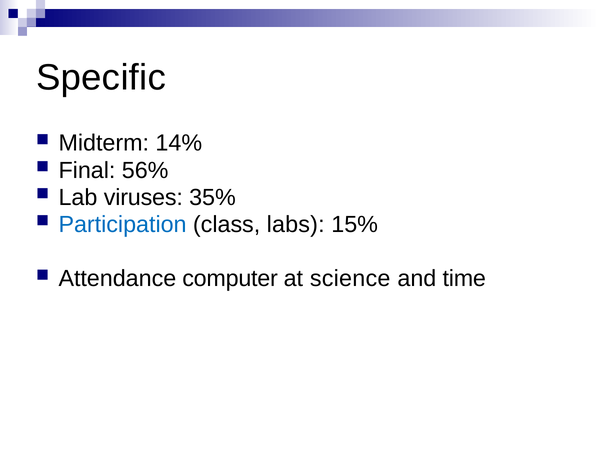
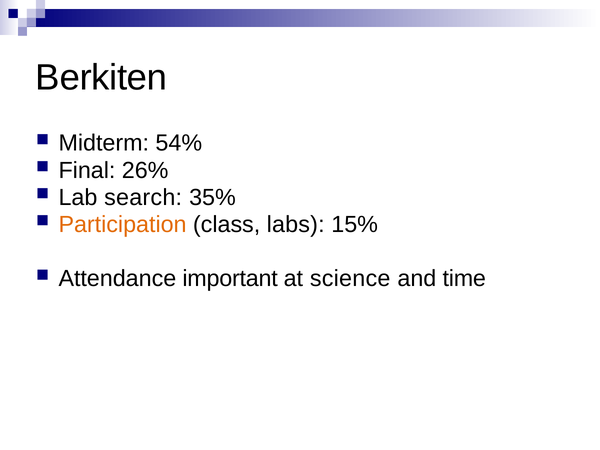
Specific: Specific -> Berkiten (101, 78)
14%: 14% -> 54% (179, 143)
56%: 56% -> 26% (145, 170)
viruses: viruses -> search (143, 197)
Participation colour: blue -> orange (123, 225)
computer: computer -> important (230, 279)
